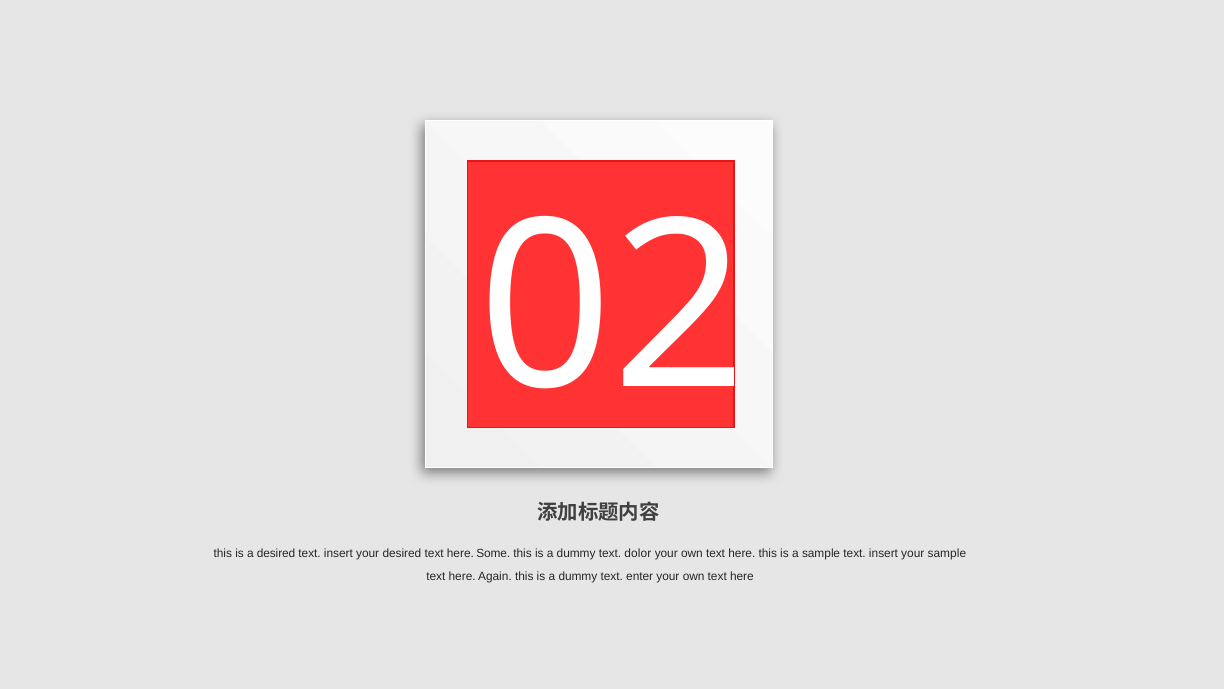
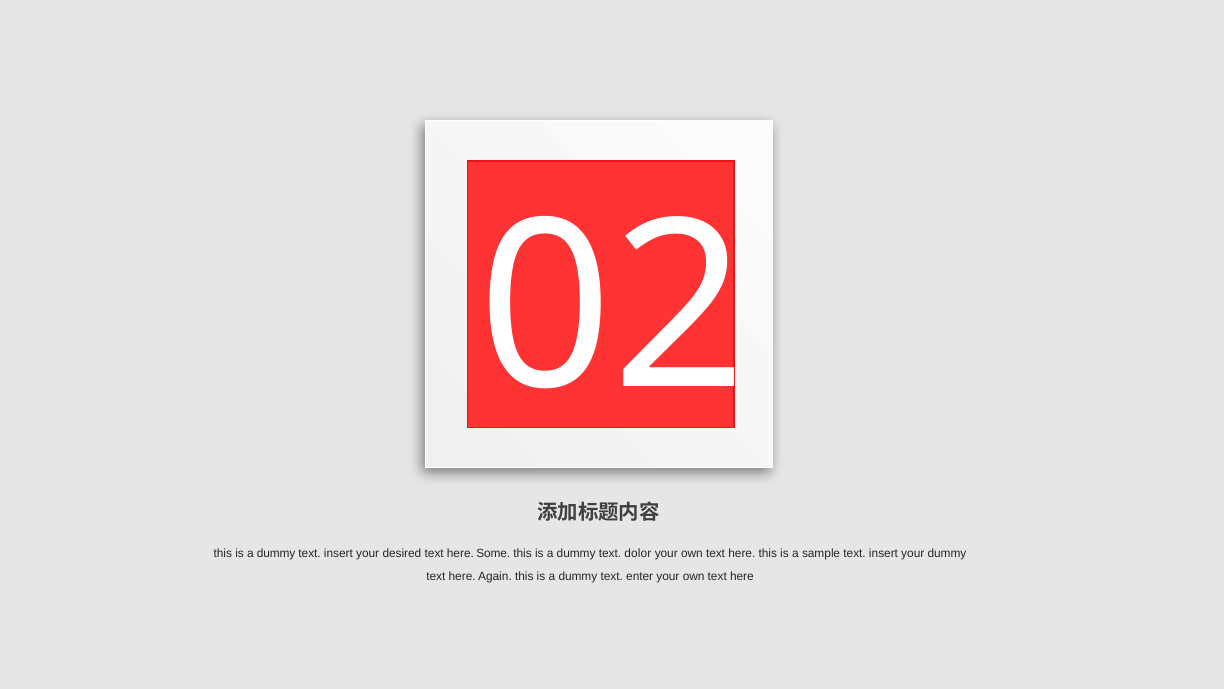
desired: desired -> dummy (276, 553)
your sample: sample -> dummy (947, 553)
